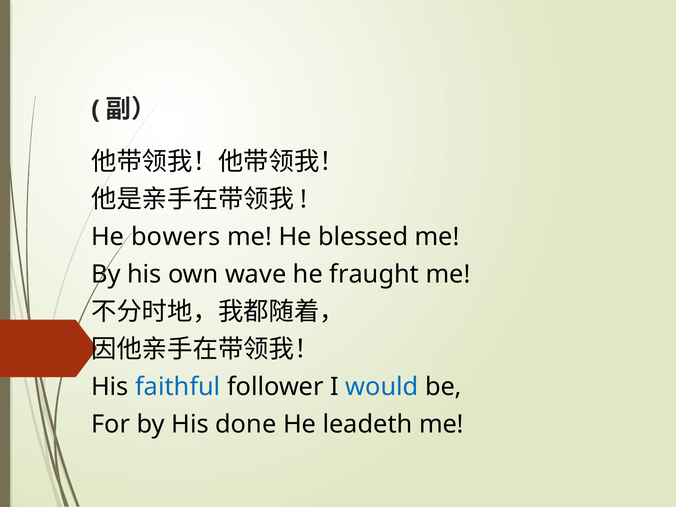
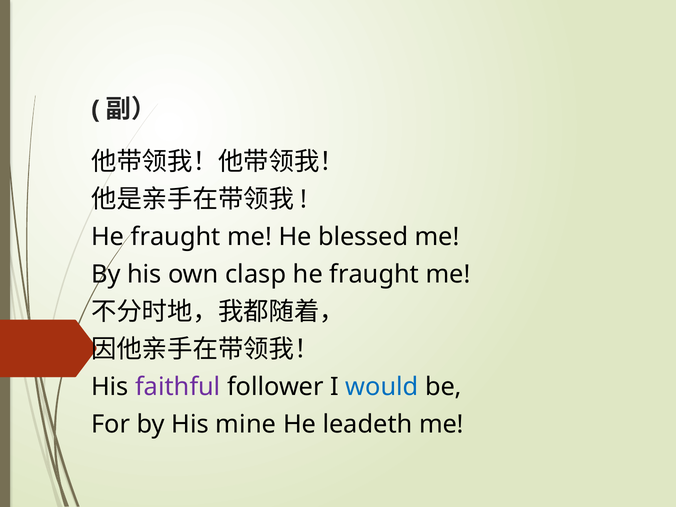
bowers: bowers -> fraught (176, 237)
wave: wave -> clasp (256, 274)
faithful colour: blue -> purple (178, 387)
done: done -> mine (246, 424)
